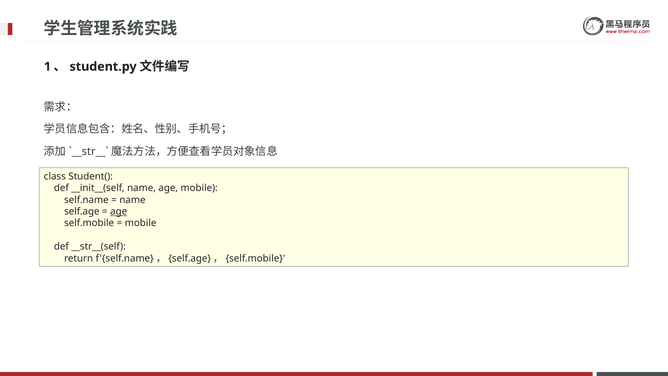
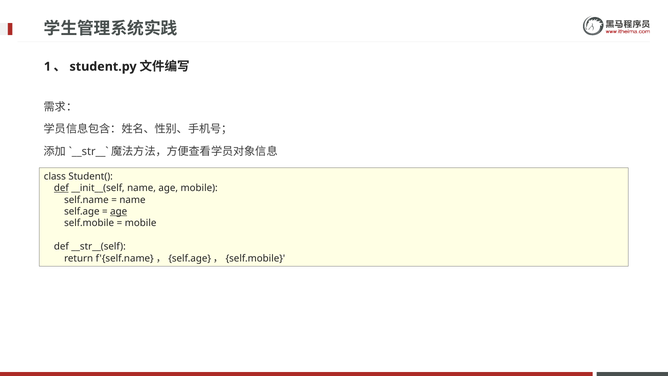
def underline: none -> present (61, 188)
